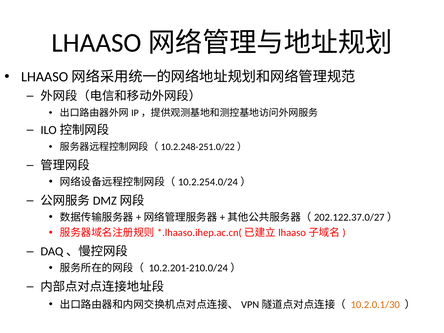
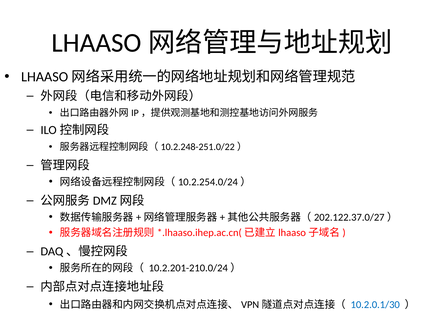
10.2.0.1/30 colour: orange -> blue (375, 305)
